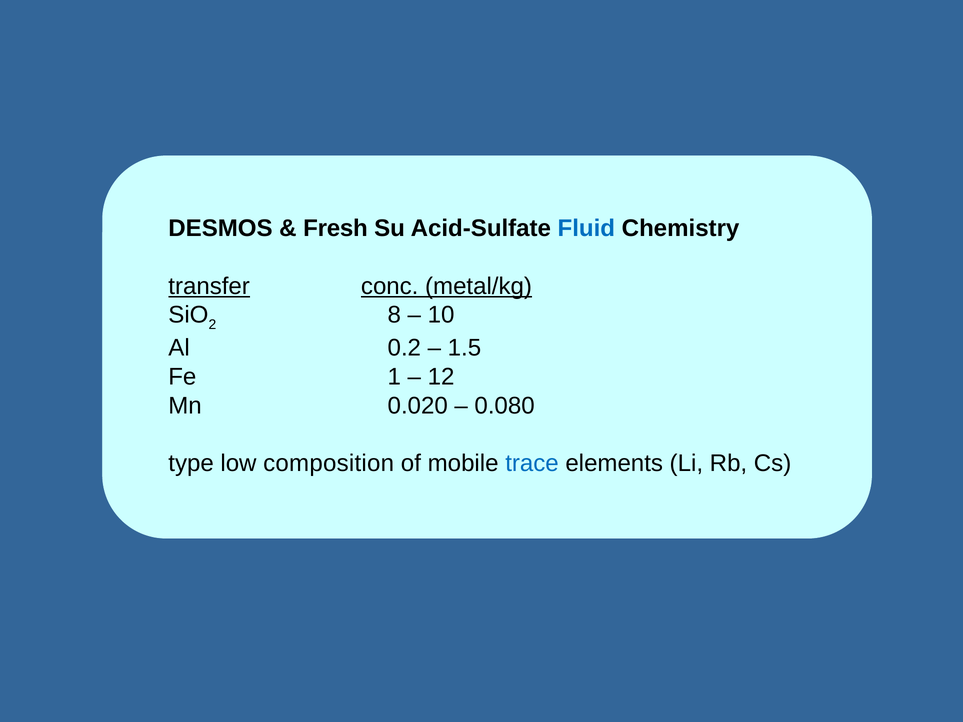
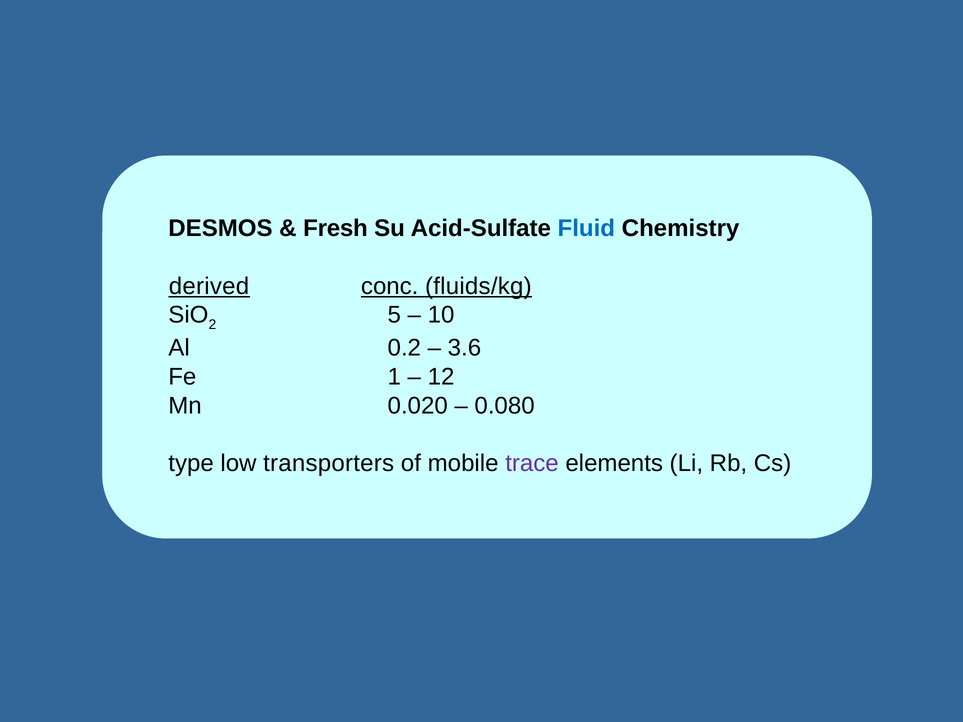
transfer: transfer -> derived (209, 286)
metal/kg: metal/kg -> fluids/kg (478, 286)
8: 8 -> 5 (394, 315)
1.5: 1.5 -> 3.6 (464, 348)
composition: composition -> transporters (329, 464)
trace colour: blue -> purple (532, 464)
